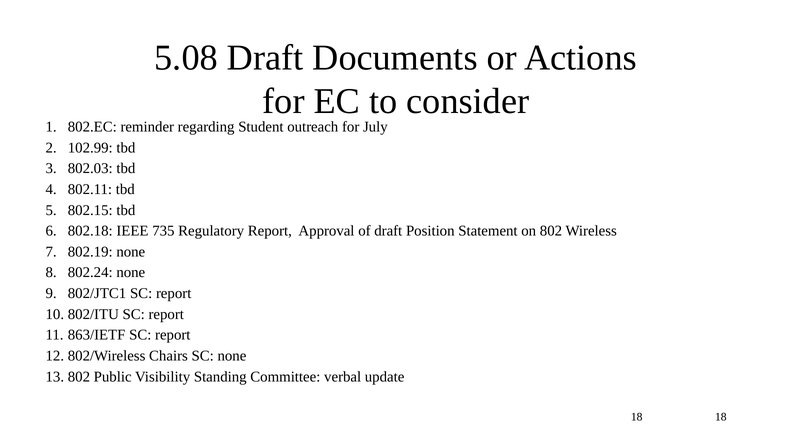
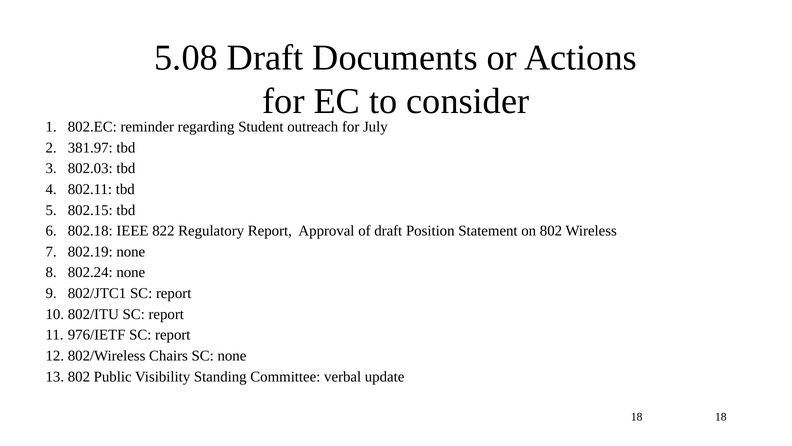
102.99: 102.99 -> 381.97 (90, 148)
735: 735 -> 822 (163, 231)
863/IETF: 863/IETF -> 976/IETF (97, 335)
